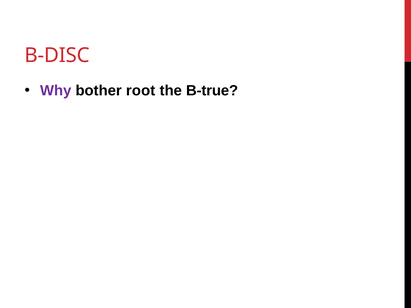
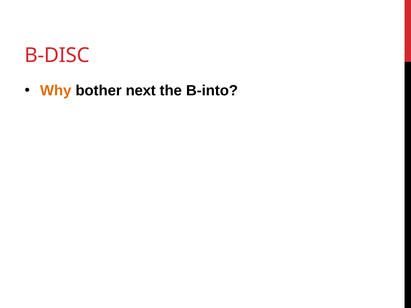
Why colour: purple -> orange (56, 91)
root: root -> next (141, 91)
B-true: B-true -> B-into (212, 91)
